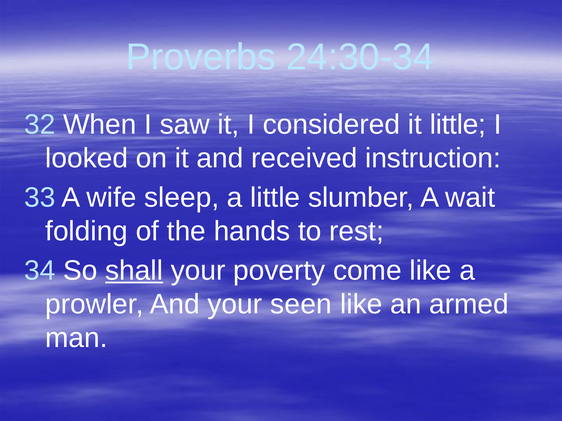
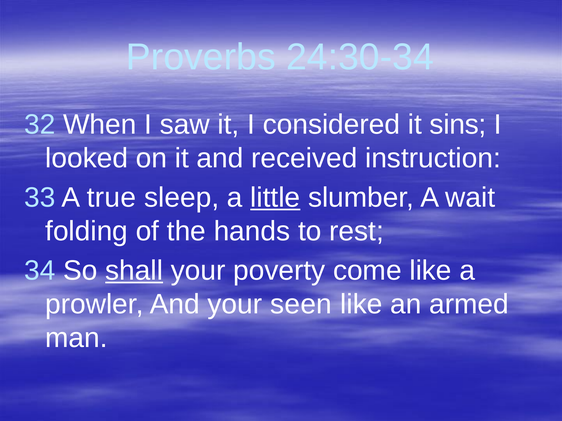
it little: little -> sins (458, 125)
wife: wife -> true (111, 198)
little underline: none -> present (275, 198)
